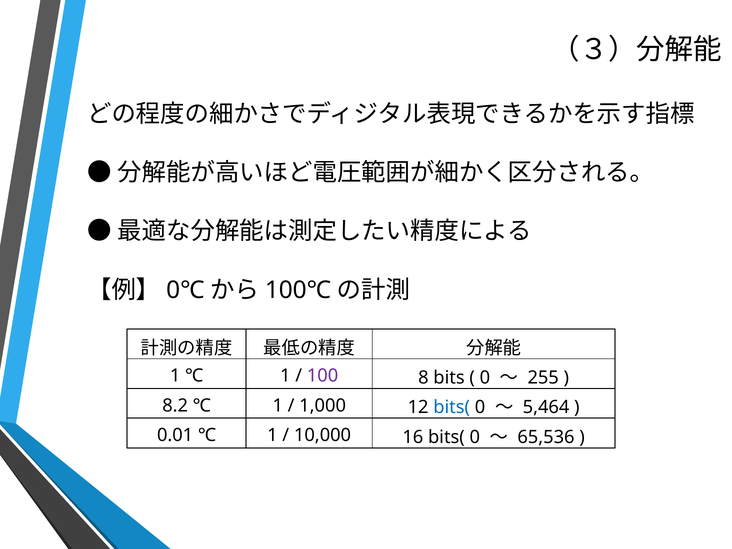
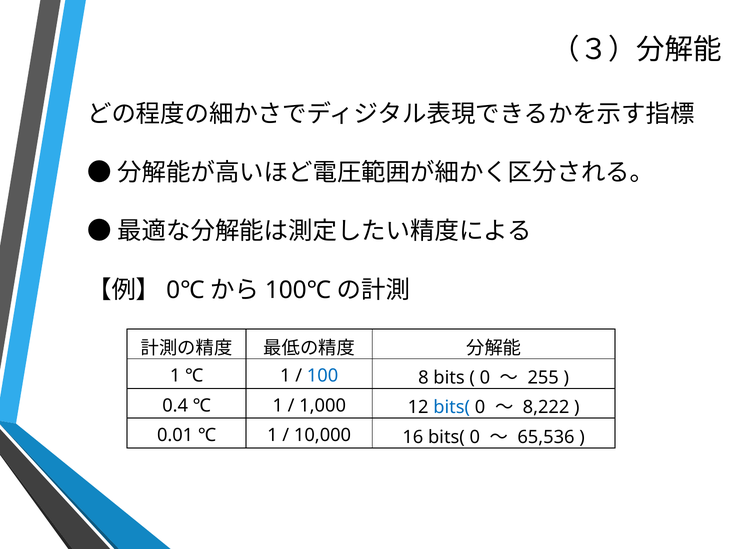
100 colour: purple -> blue (323, 376)
8.2: 8.2 -> 0.4 (175, 406)
5,464: 5,464 -> 8,222 (546, 407)
